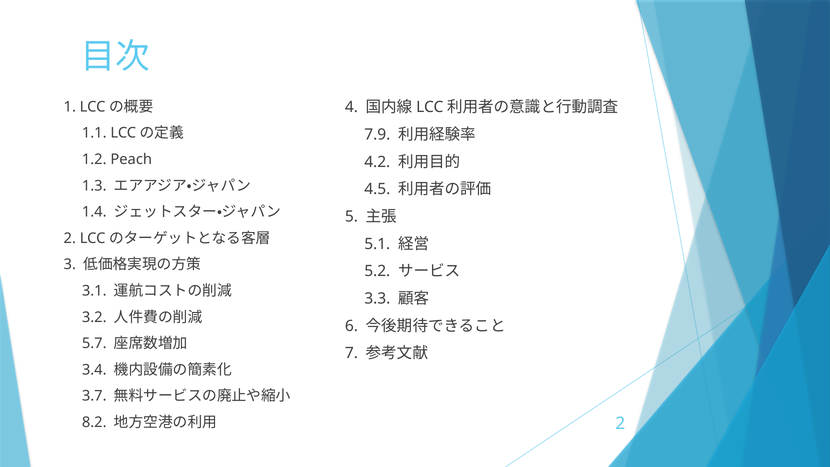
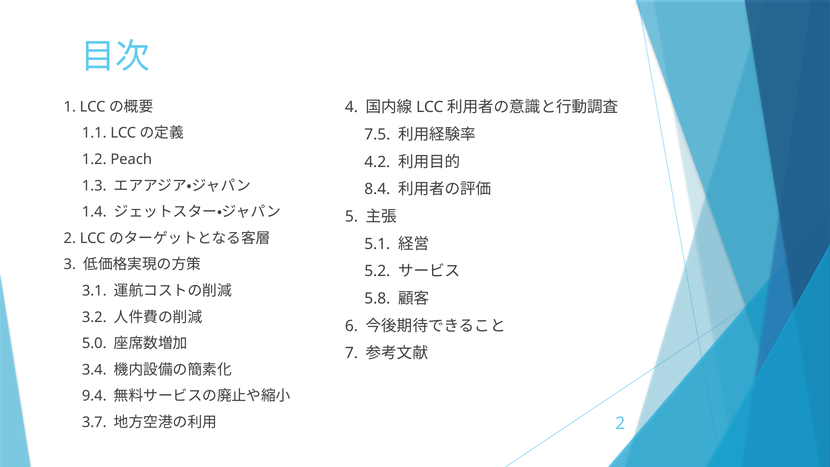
7.9: 7.9 -> 7.5 (377, 135)
4.5: 4.5 -> 8.4 (377, 189)
3.3: 3.3 -> 5.8 (377, 299)
5.7: 5.7 -> 5.0 (94, 343)
3.7: 3.7 -> 9.4 (94, 396)
8.2: 8.2 -> 3.7 (94, 422)
